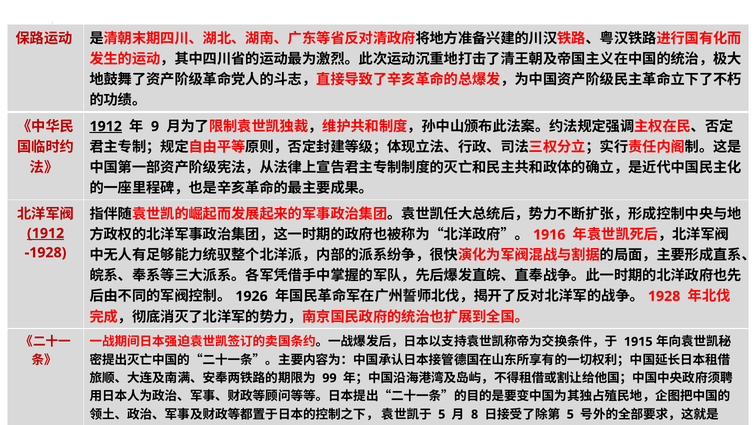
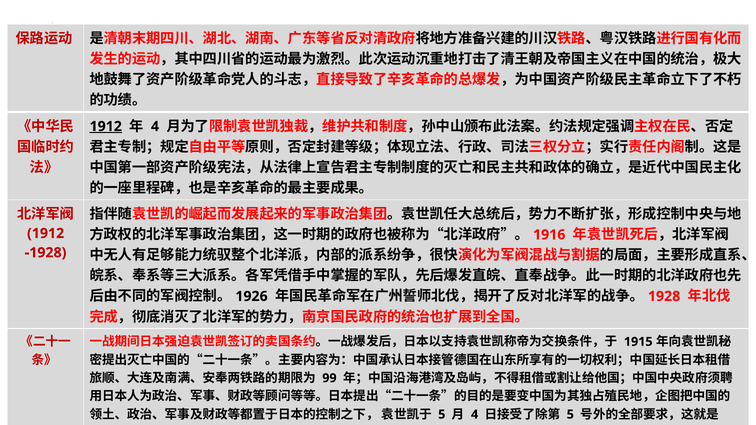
9: 9 -> 4 (155, 126)
1912 underline: present -> none (46, 234)
8: 8 -> 4 (475, 415)
